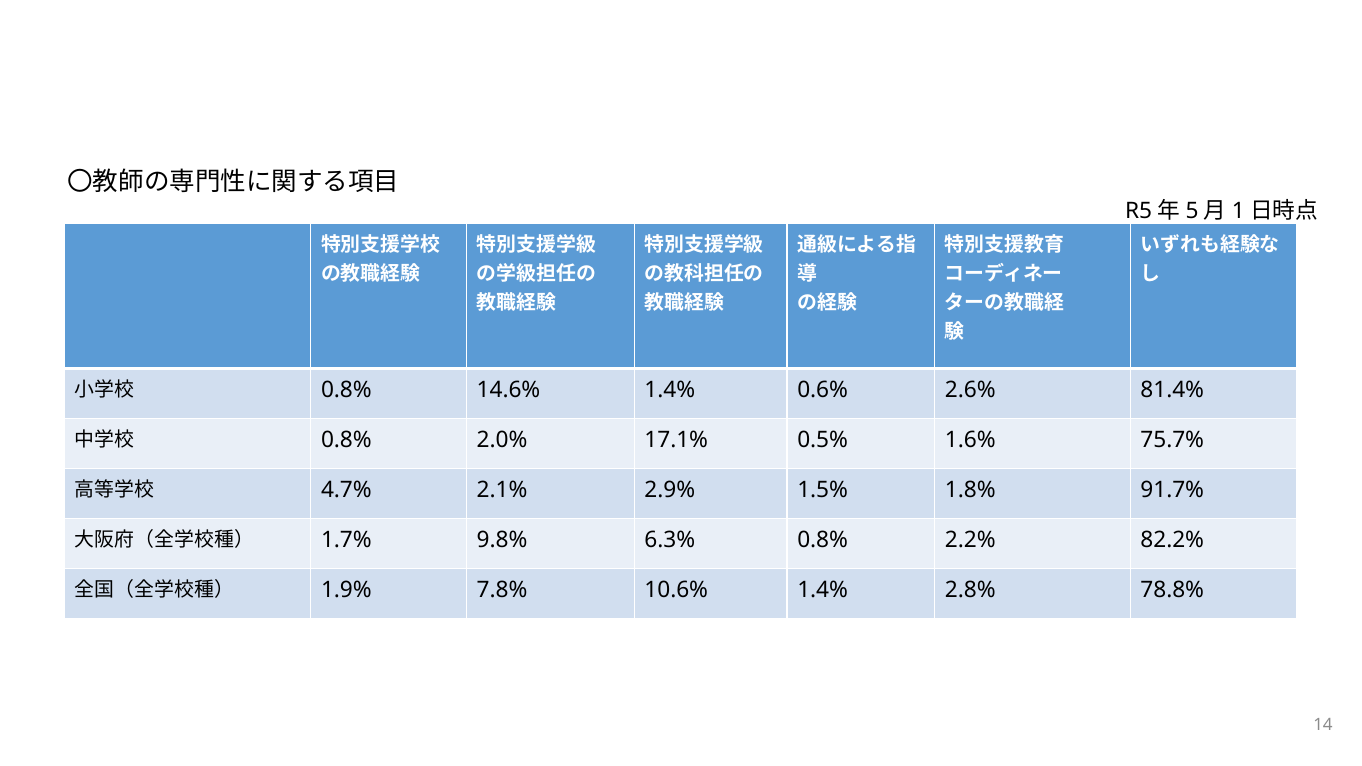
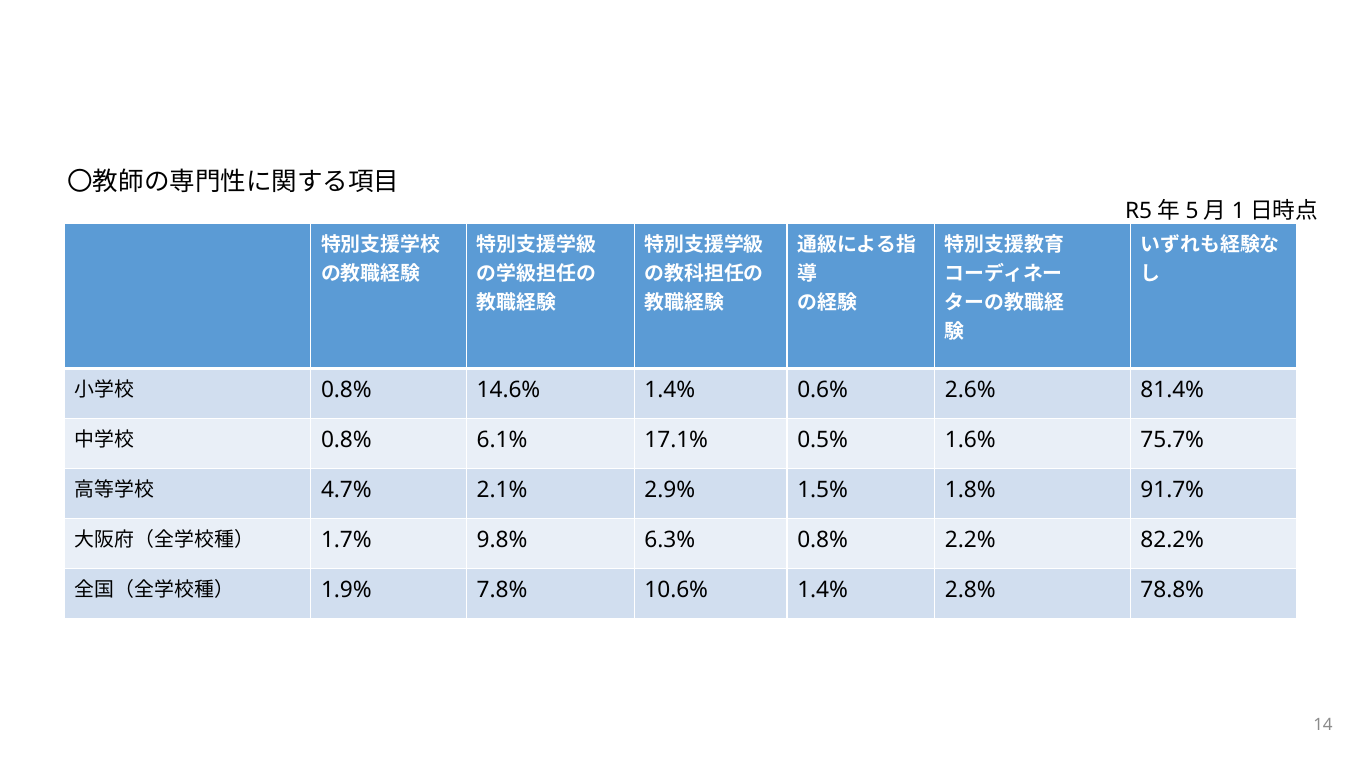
2.0%: 2.0% -> 6.1% (502, 440)
